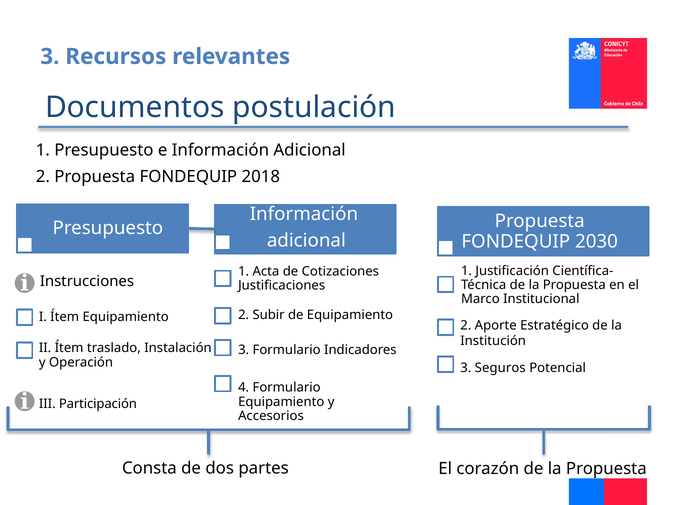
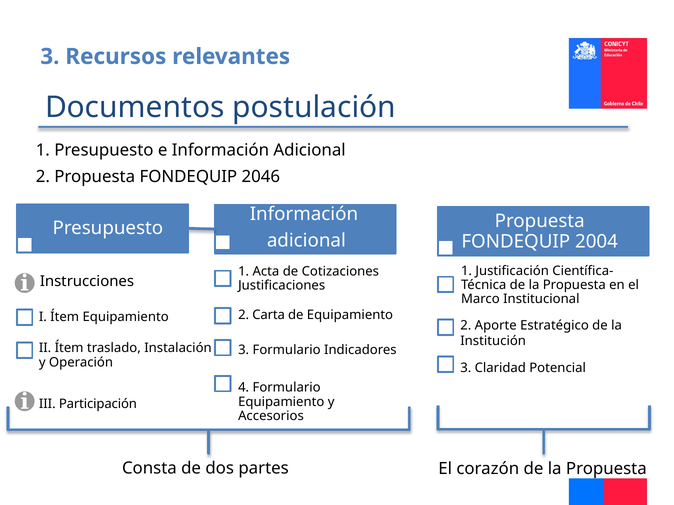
2018: 2018 -> 2046 (261, 177)
2030: 2030 -> 2004 (596, 242)
Subir: Subir -> Carta (269, 315)
Seguros: Seguros -> Claridad (500, 368)
